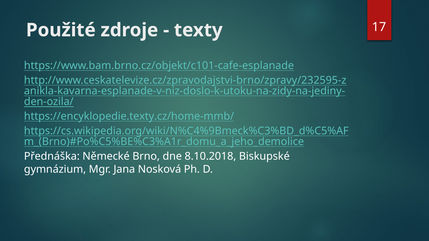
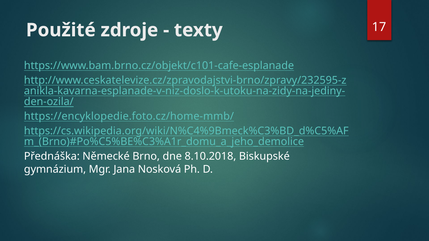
https://encyklopedie.texty.cz/home-mmb/: https://encyklopedie.texty.cz/home-mmb/ -> https://encyklopedie.foto.cz/home-mmb/ (129, 116)
